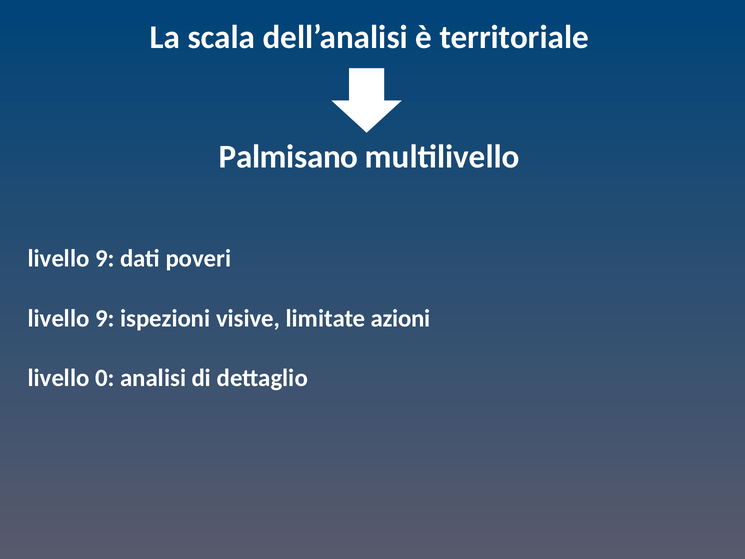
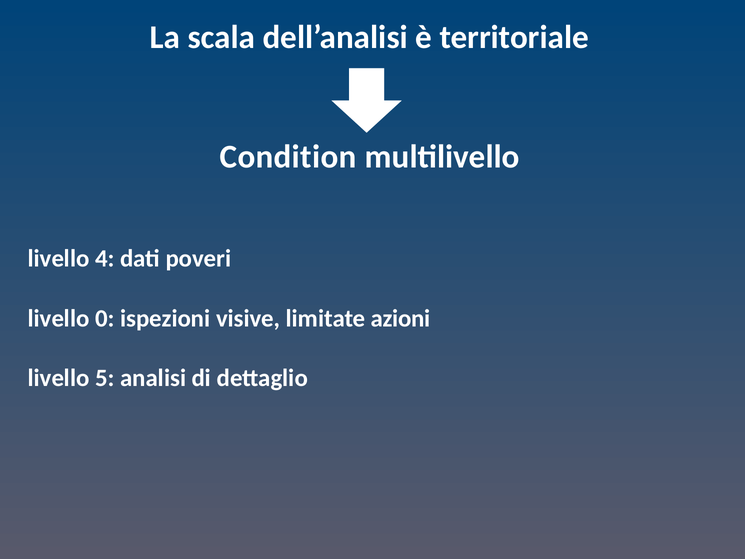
Palmisano: Palmisano -> Condition (288, 157)
9: 9 -> 4 (105, 259)
9: 9 -> 0 (105, 318)
0: 0 -> 5 (105, 378)
